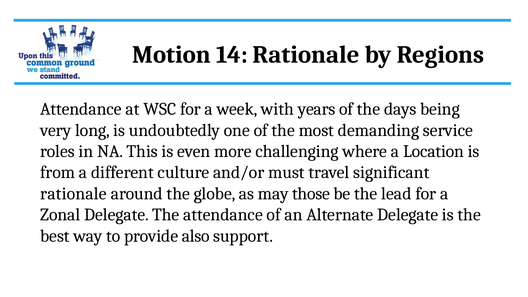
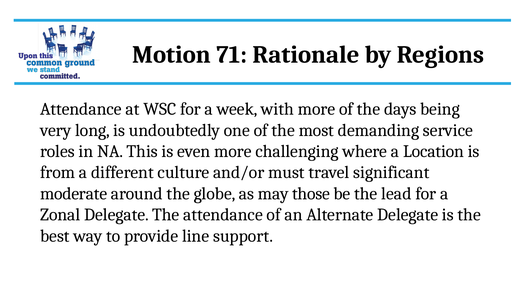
14: 14 -> 71 (232, 55)
with years: years -> more (317, 109)
rationale: rationale -> moderate (74, 194)
also: also -> line (196, 236)
